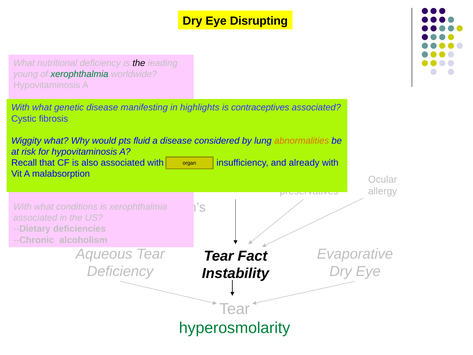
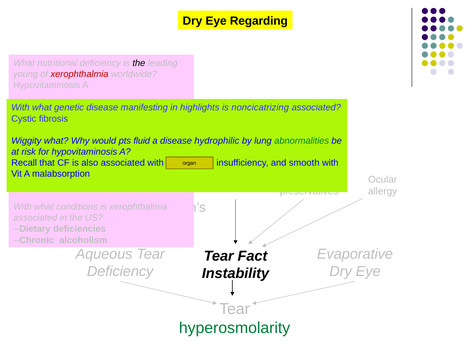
Disrupting: Disrupting -> Regarding (259, 21)
xerophthalmia colour: green -> red (80, 74)
contraceptives: contraceptives -> noncicatrizing (260, 108)
considered: considered -> hydrophilic (217, 141)
abnormalities colour: orange -> green (302, 141)
already: already -> smooth (304, 163)
